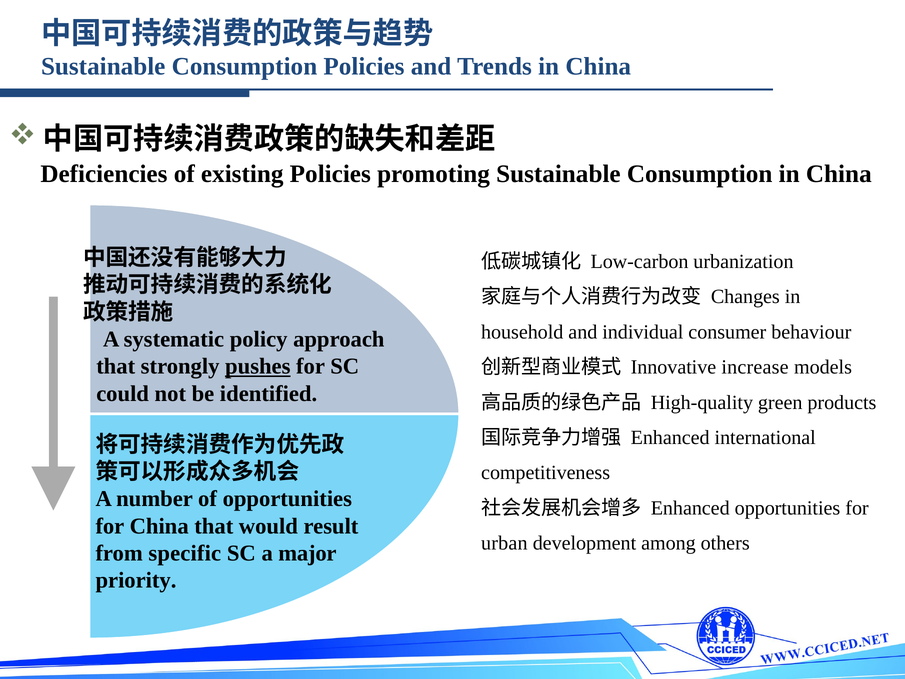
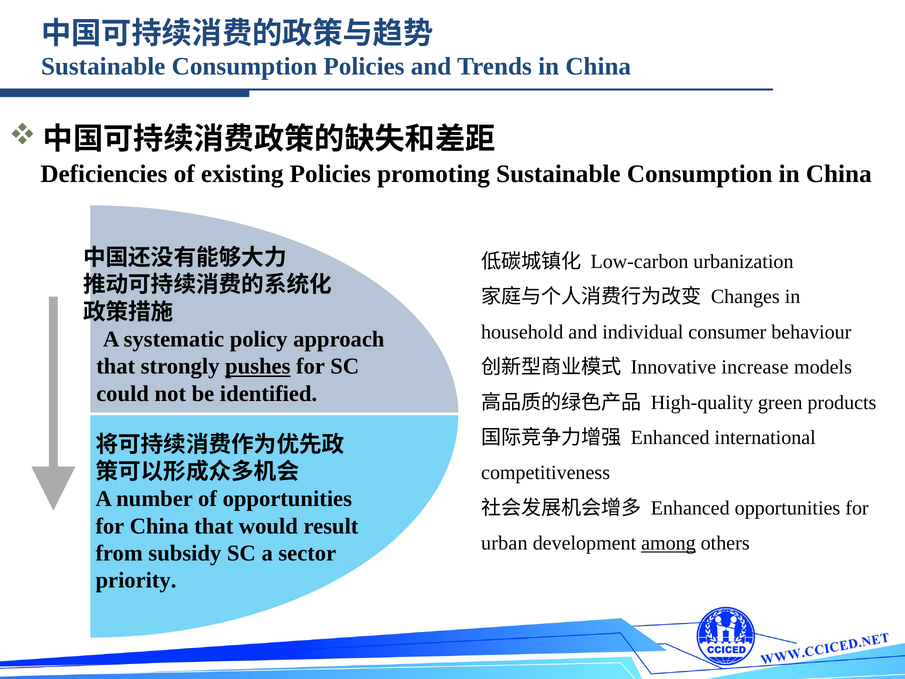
among underline: none -> present (668, 543)
specific: specific -> subsidy (185, 553)
major: major -> sector (307, 553)
